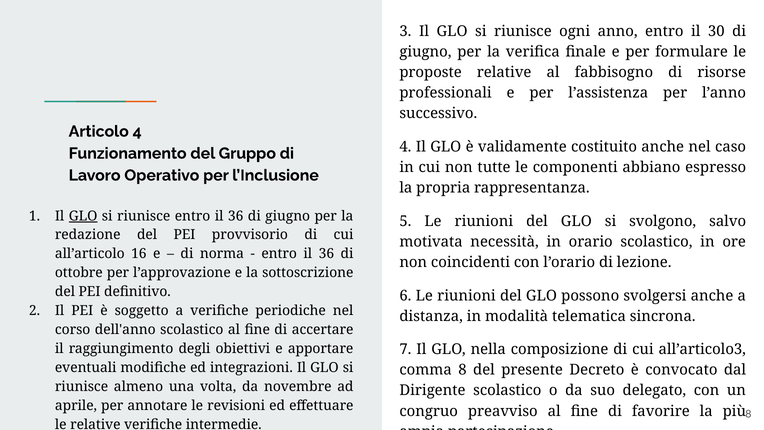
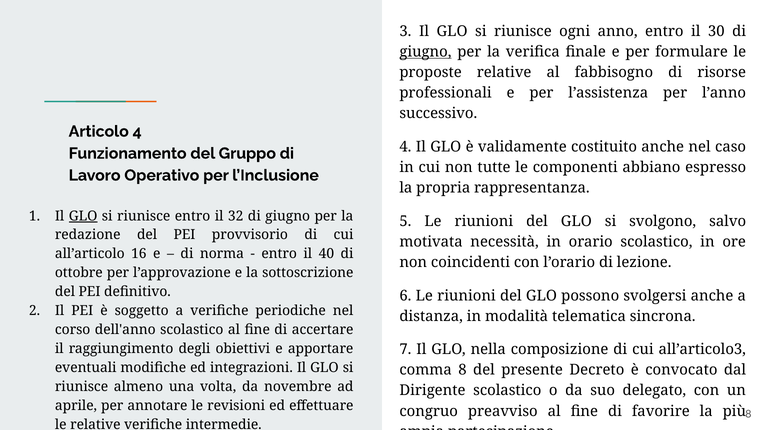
giugno underline: none -> present (425, 52)
riunisce entro il 36: 36 -> 32 (236, 216)
36: 36 -> 40 (326, 254)
